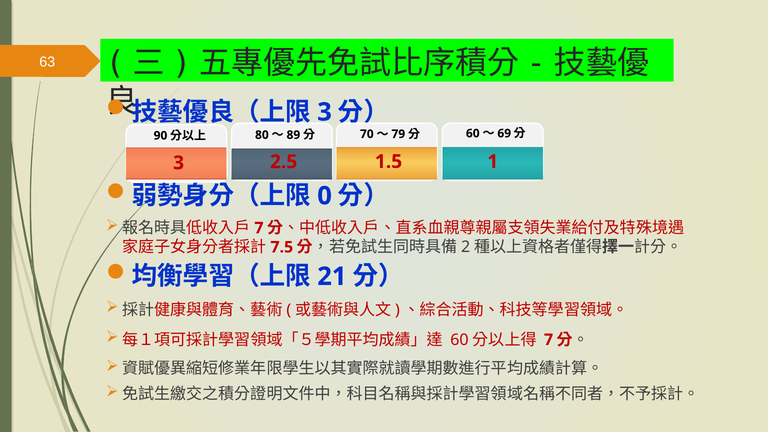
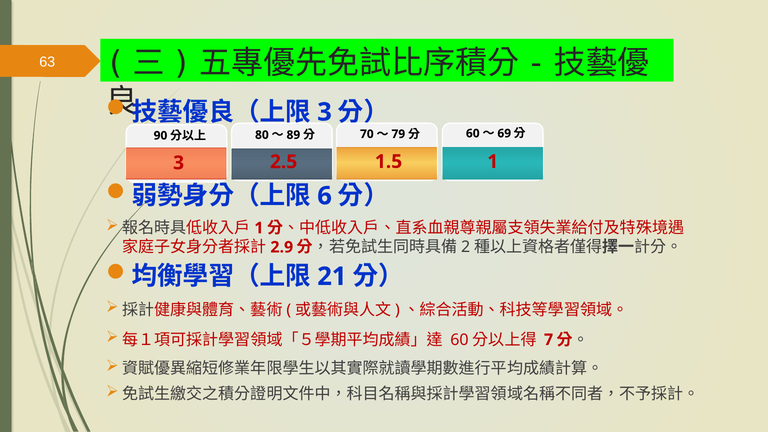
0: 0 -> 6 (325, 196)
7: 7 -> 1 (259, 228)
7.5: 7.5 -> 2.9 (282, 247)
